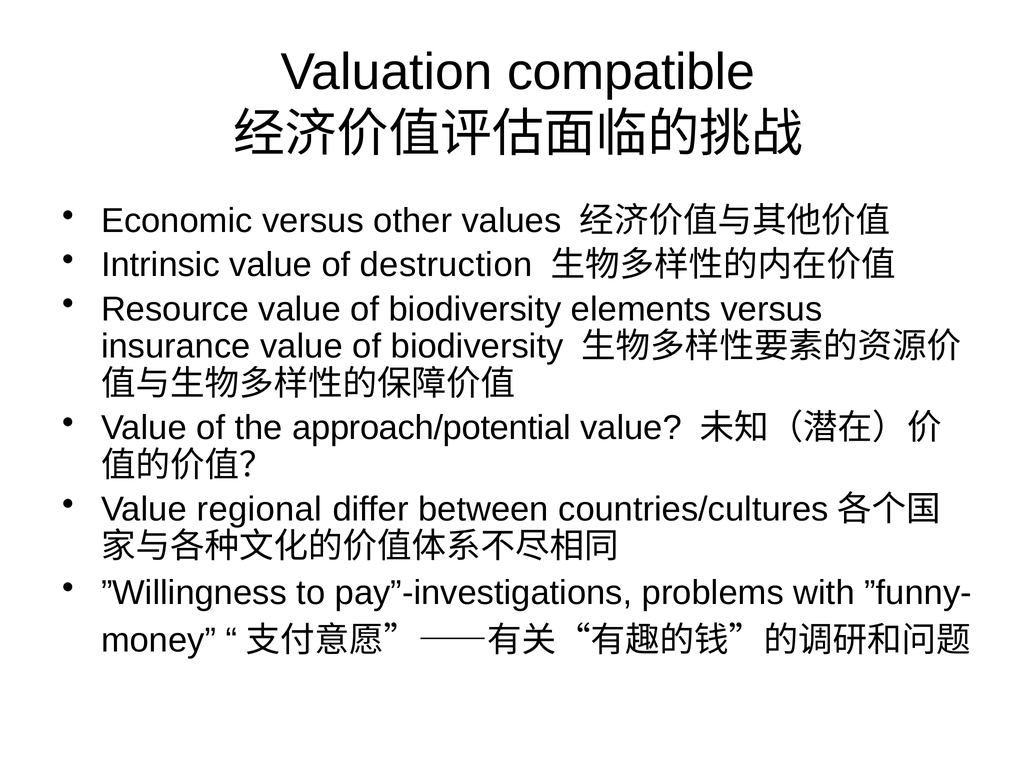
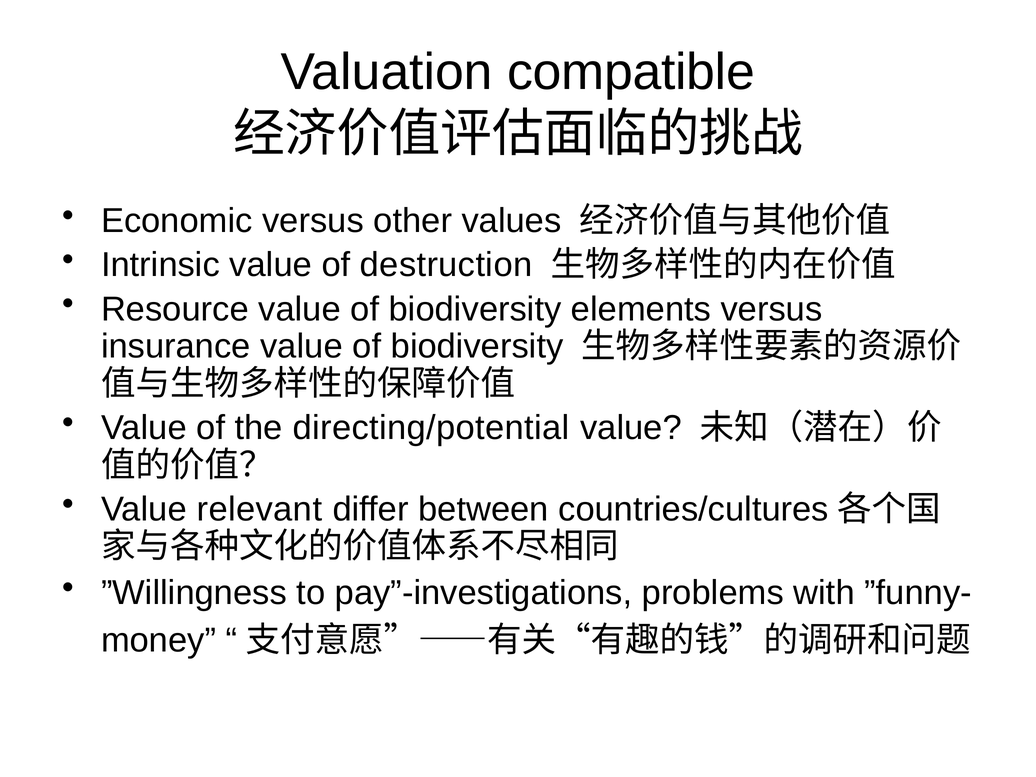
approach/potential: approach/potential -> directing/potential (431, 428)
regional: regional -> relevant (259, 509)
